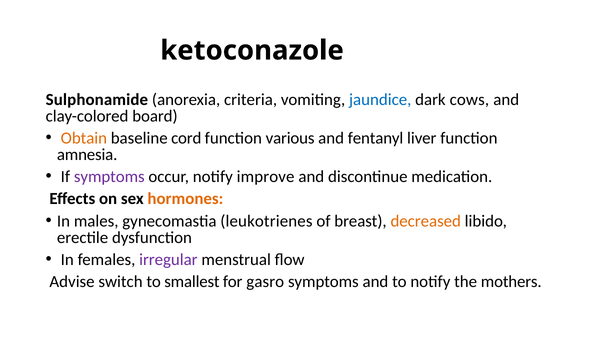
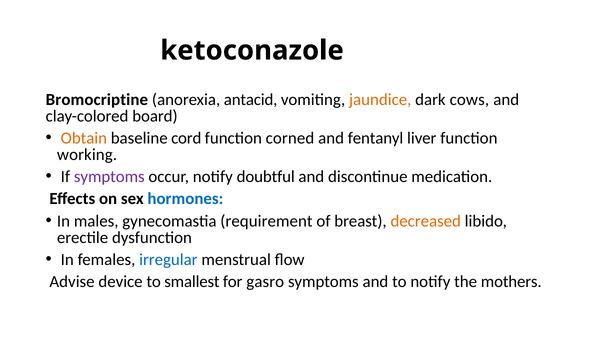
Sulphonamide: Sulphonamide -> Bromocriptine (97, 100)
criteria: criteria -> antacid (251, 100)
jaundice colour: blue -> orange (380, 100)
various: various -> corned (290, 138)
amnesia: amnesia -> working (87, 155)
improve: improve -> doubtful (266, 177)
hormones colour: orange -> blue (185, 199)
leukotrienes: leukotrienes -> requirement (266, 221)
irregular colour: purple -> blue (168, 259)
switch: switch -> device (121, 281)
